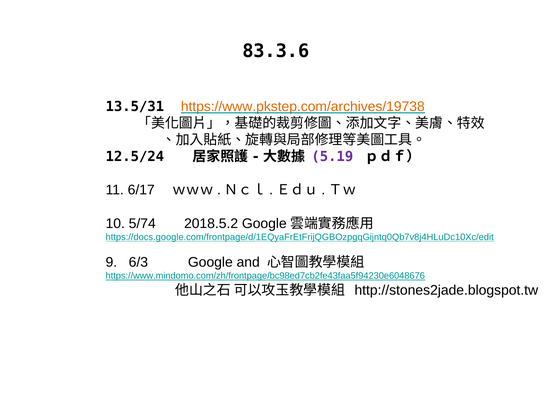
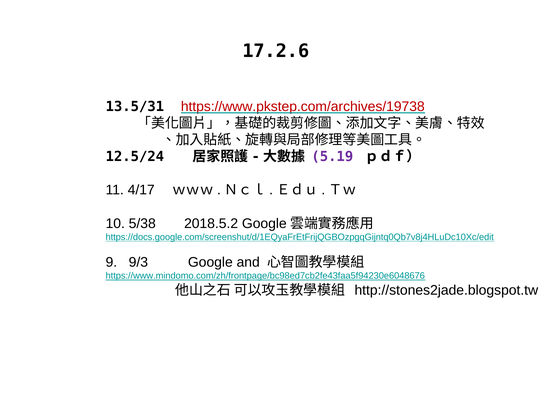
83.3.6: 83.3.6 -> 17.2.6 (276, 51)
https://www.pkstep.com/archives/19738 colour: orange -> red (303, 107)
6/17: 6/17 -> 4/17 (141, 190)
5/74: 5/74 -> 5/38 (142, 223)
https://docs.google.com/frontpage/d/1EQyaFrEtFrijQGBOzpgqGijntq0Qb7v8j4HLuDc10Xc/edit: https://docs.google.com/frontpage/d/1EQyaFrEtFrijQGBOzpgqGijntq0Qb7v8j4HLuDc10Xc/edit -> https://docs.google.com/screenshut/d/1EQyaFrEtFrijQGBOzpgqGijntq0Qb7v8j4HLuDc10Xc/edit (300, 237)
6/3: 6/3 -> 9/3 (138, 262)
